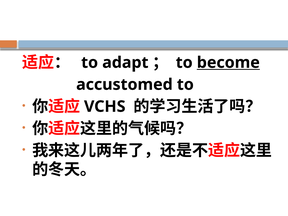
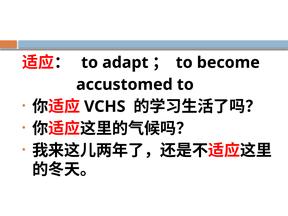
become underline: present -> none (228, 63)
